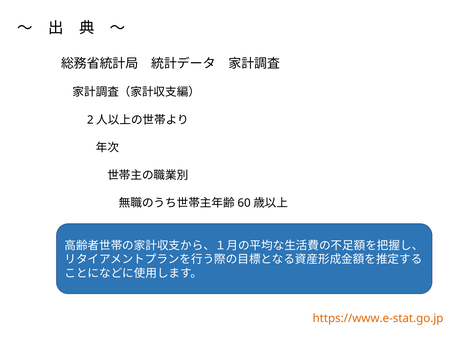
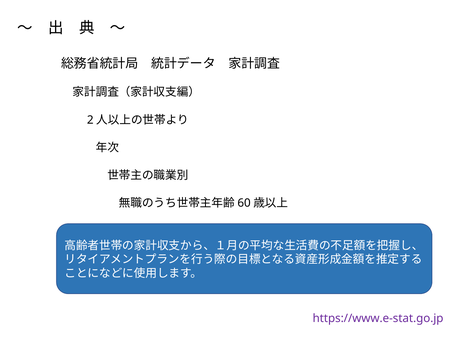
https://www.e-stat.go.jp colour: orange -> purple (378, 319)
